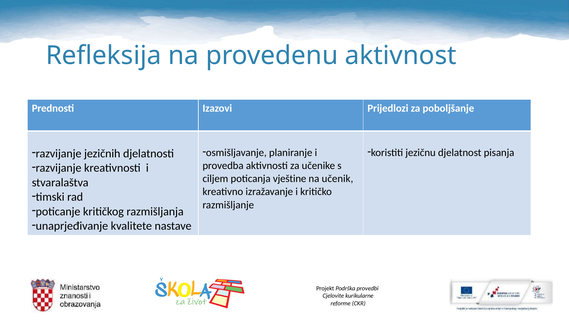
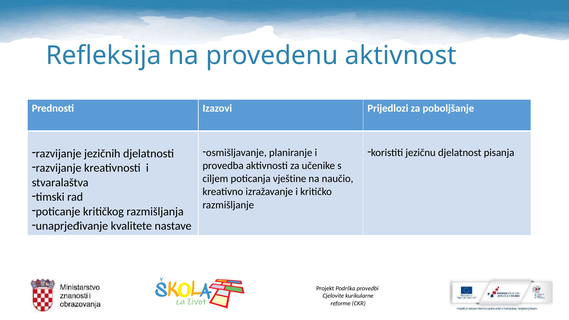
učenik: učenik -> naučio (338, 179)
